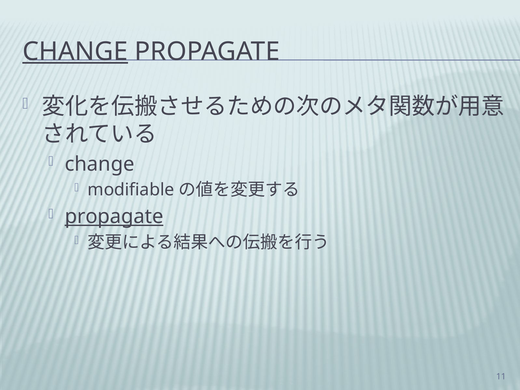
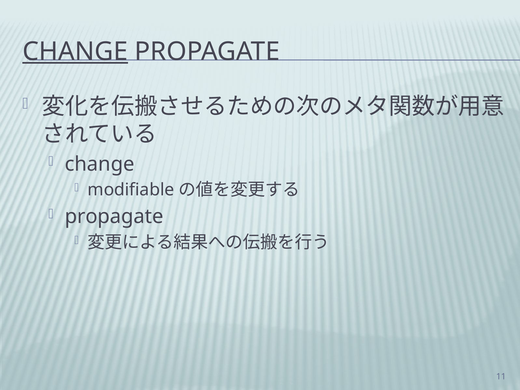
propagate underline: present -> none (114, 217)
